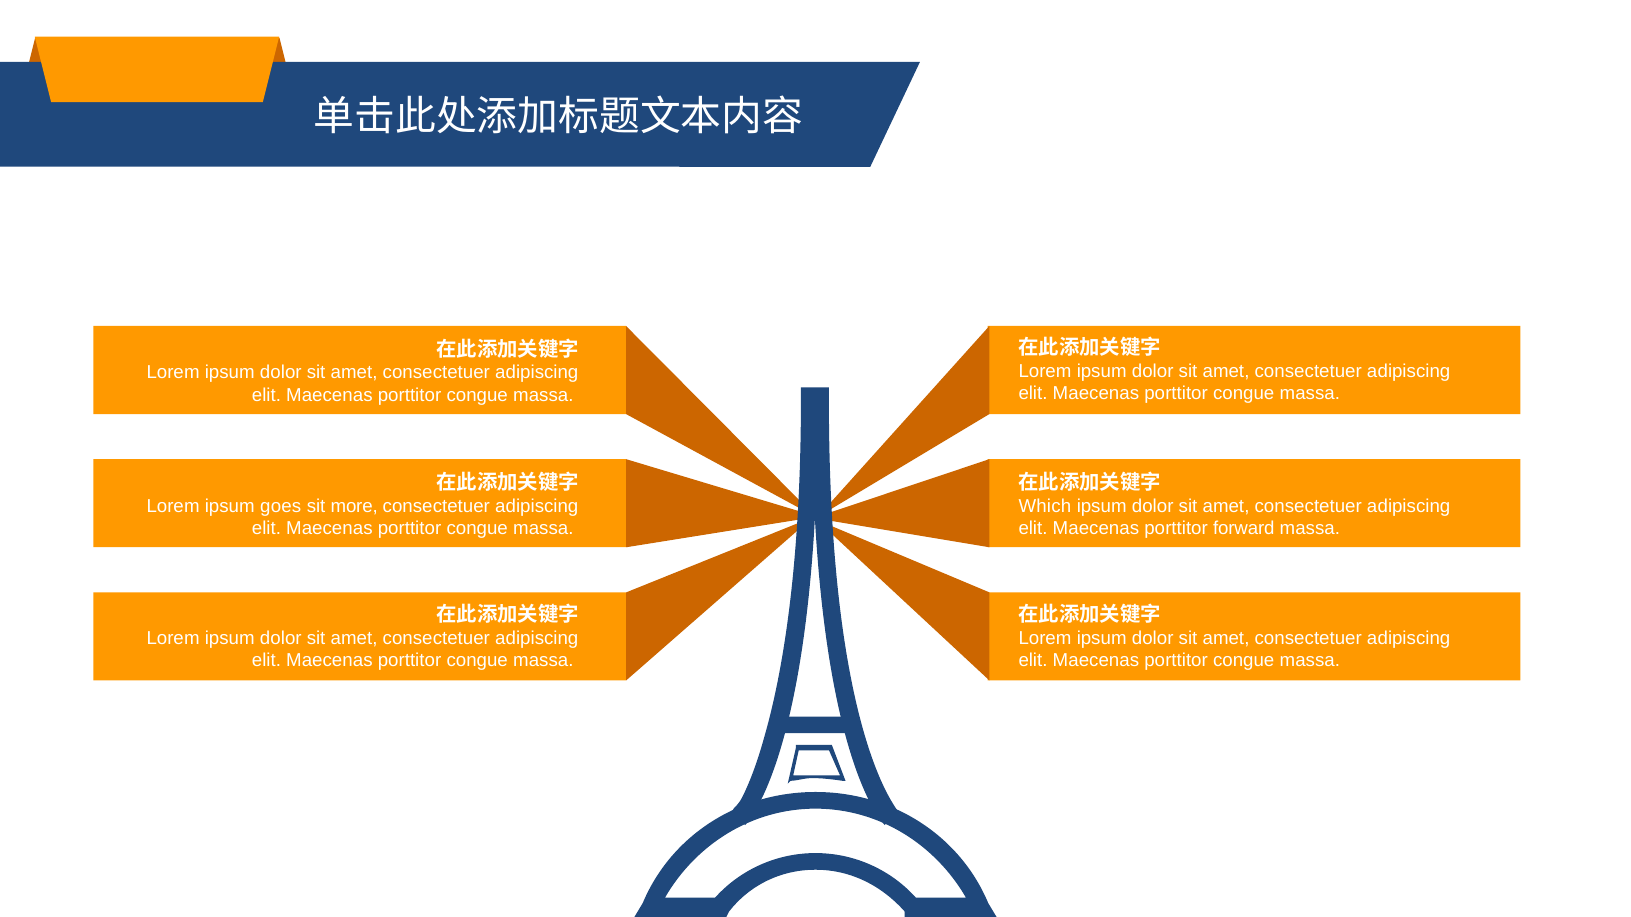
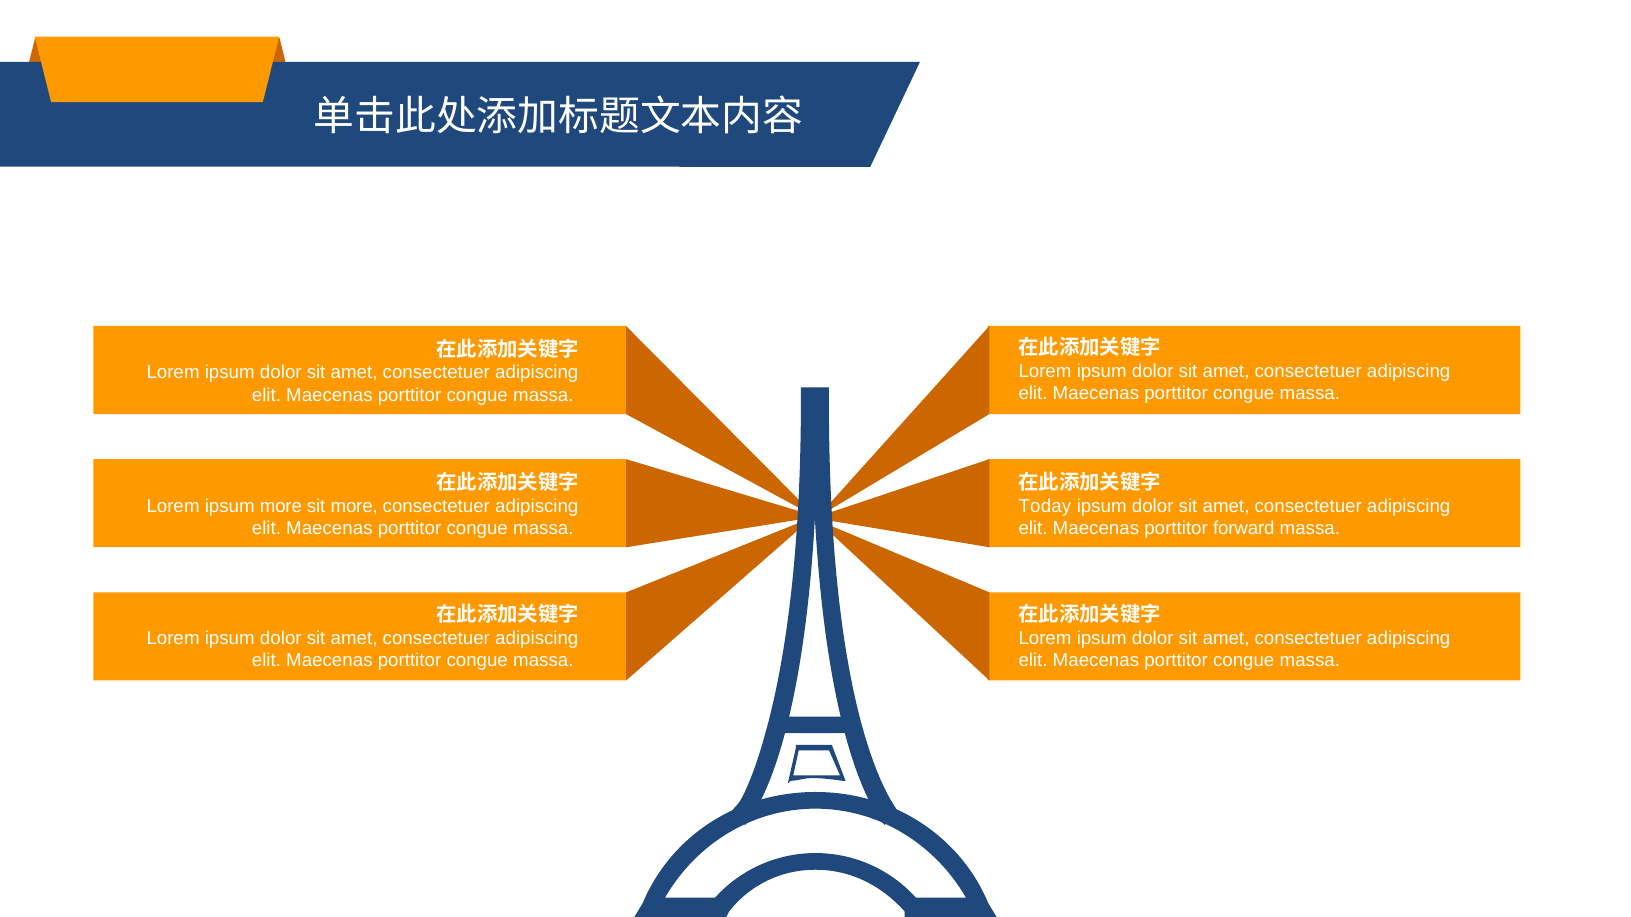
ipsum goes: goes -> more (281, 506)
Which: Which -> Today (1045, 506)
